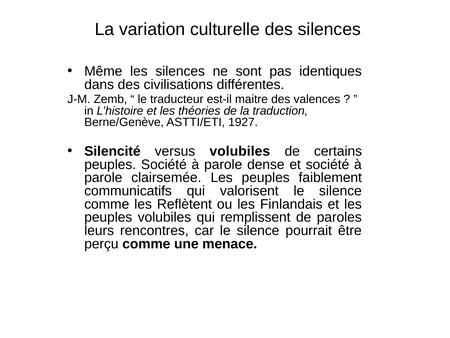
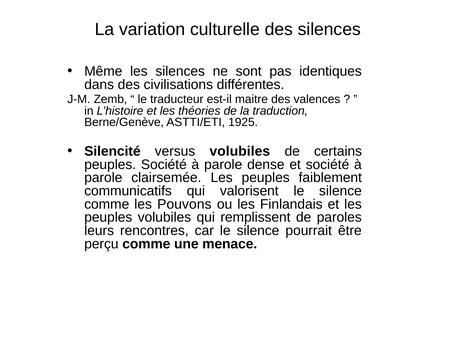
1927: 1927 -> 1925 (243, 122)
Reflètent: Reflètent -> Pouvons (184, 204)
